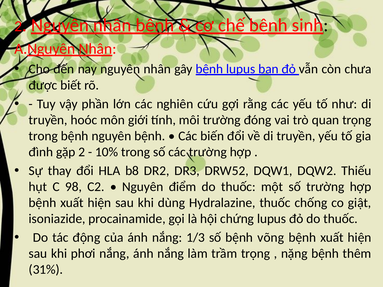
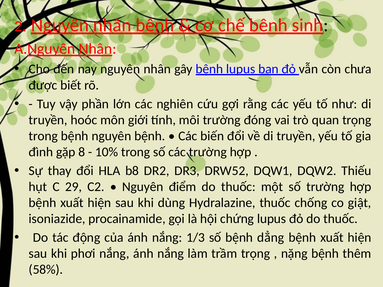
gặp 2: 2 -> 8 (82, 152)
98: 98 -> 29 (74, 187)
võng: võng -> dẳng (271, 238)
31%: 31% -> 58% (46, 270)
